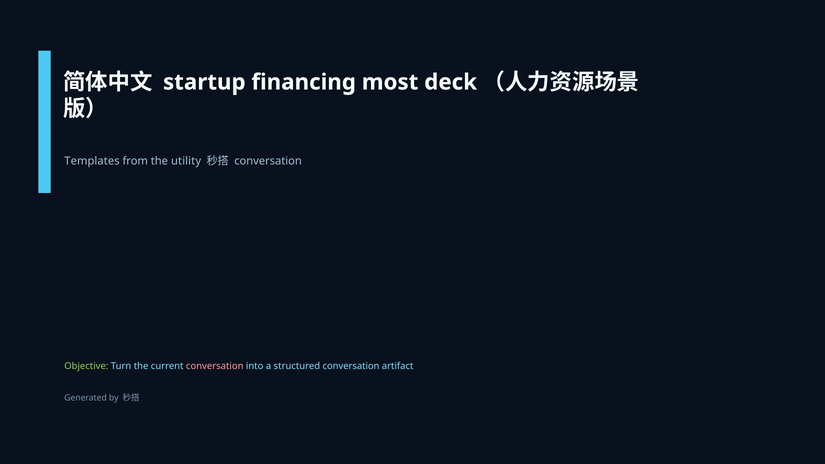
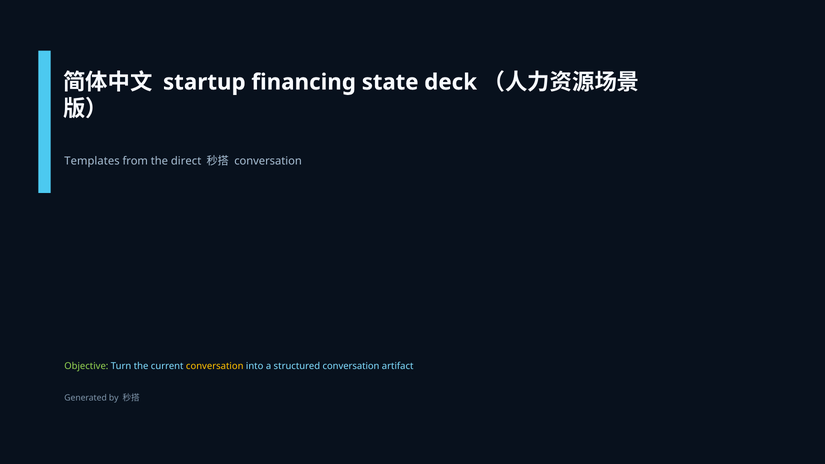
most: most -> state (390, 82)
utility: utility -> direct (186, 161)
conversation colour: pink -> yellow (215, 366)
